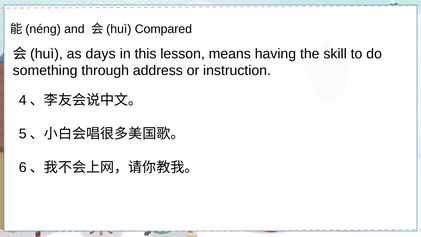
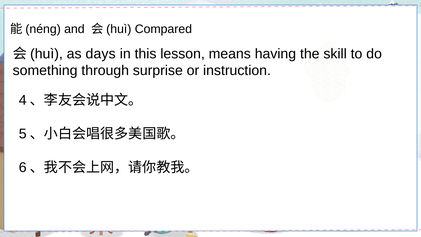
address: address -> surprise (158, 71)
